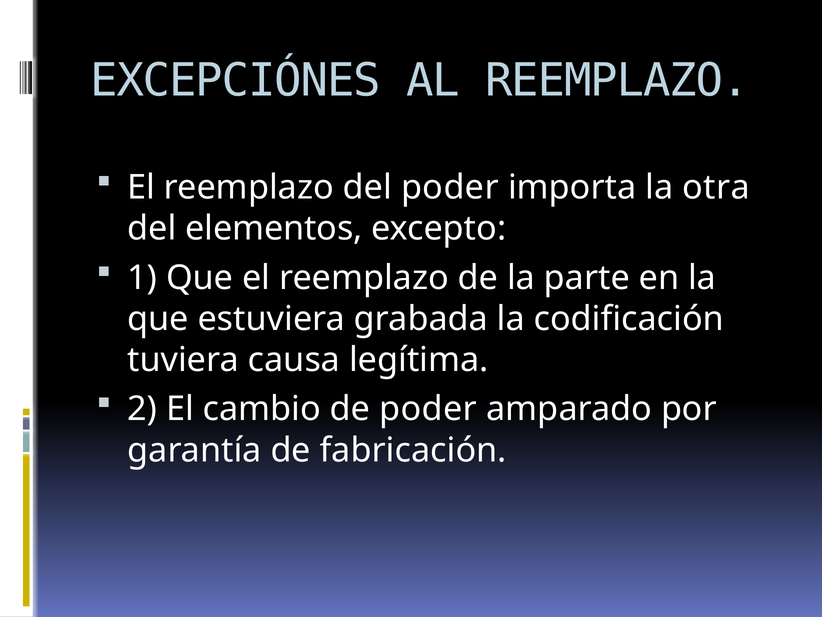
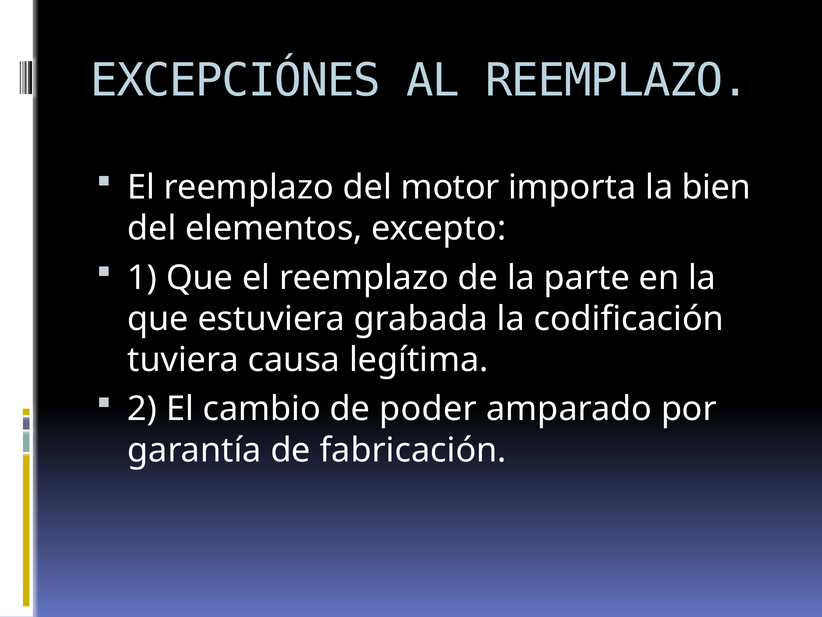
del poder: poder -> motor (450, 187)
otra: otra -> bien (716, 187)
